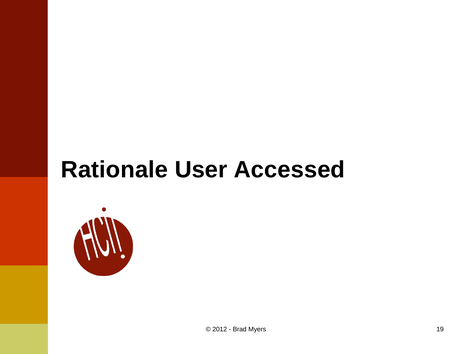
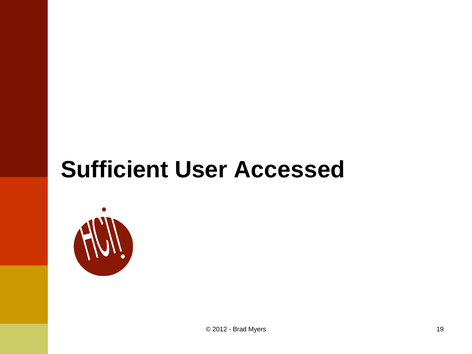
Rationale: Rationale -> Sufficient (115, 170)
